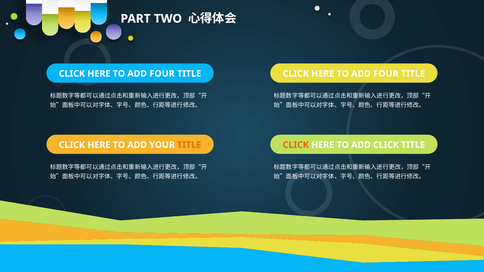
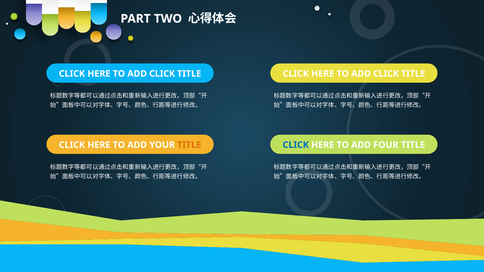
FOUR: FOUR -> CLICK (162, 74)
FOUR: FOUR -> CLICK (386, 74)
CLICK colour: orange -> blue (296, 145)
ADD CLICK: CLICK -> FOUR (386, 145)
